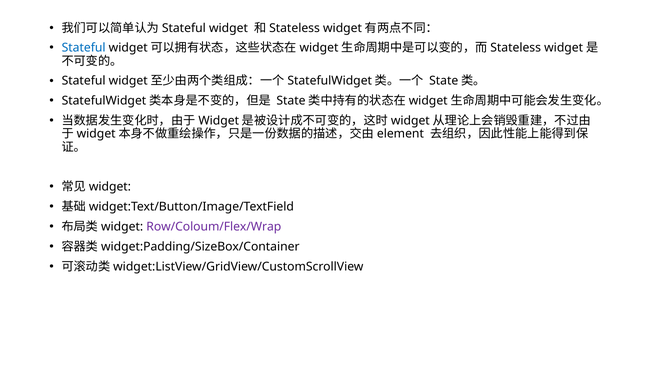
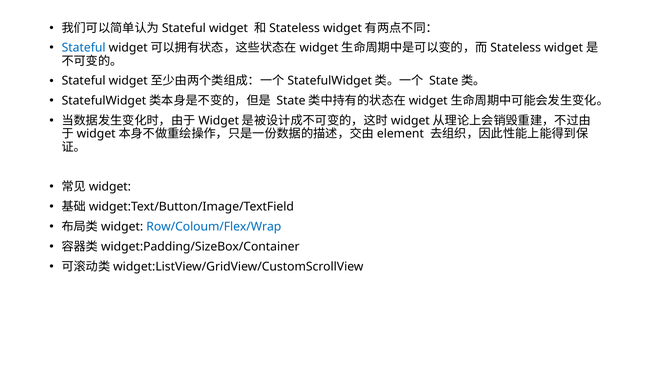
Row/Coloum/Flex/Wrap colour: purple -> blue (214, 227)
